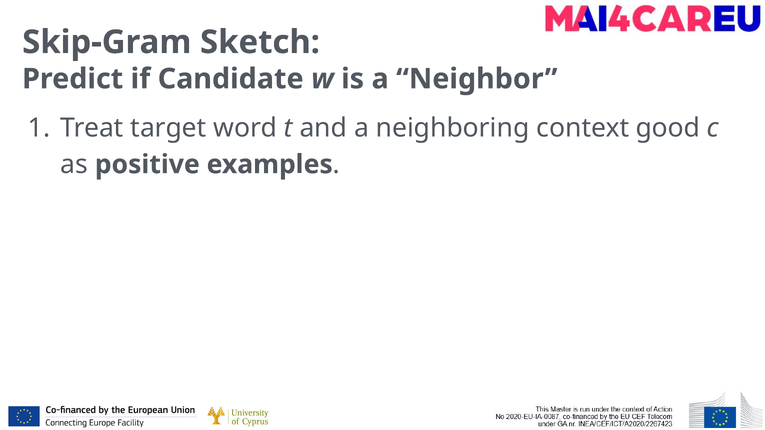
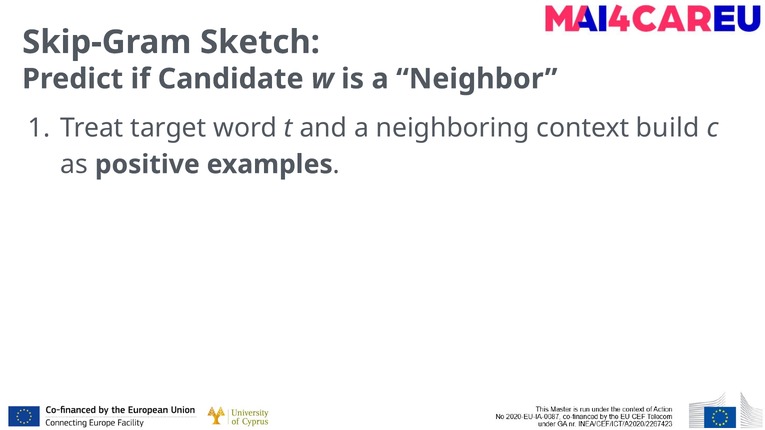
good: good -> build (668, 128)
